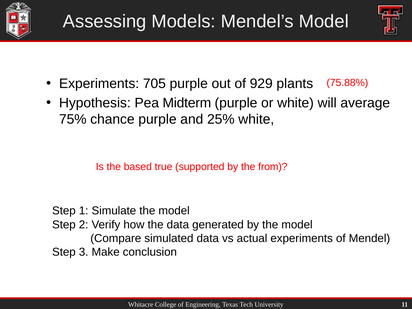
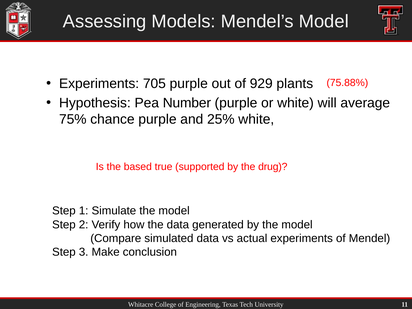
Midterm: Midterm -> Number (187, 103)
from: from -> drug (273, 167)
